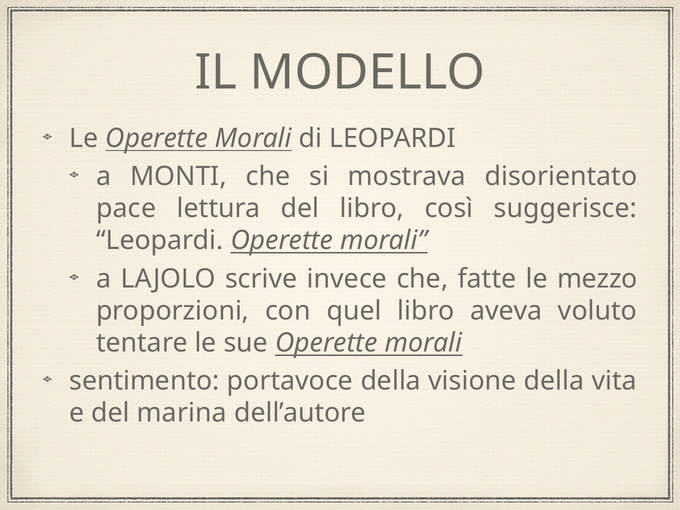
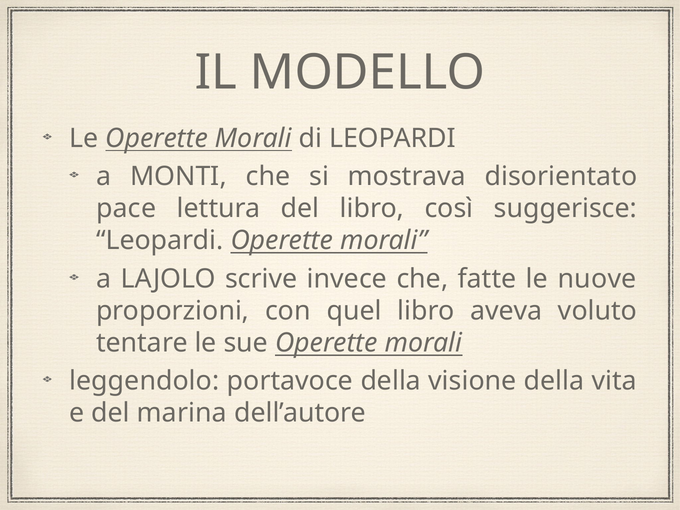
mezzo: mezzo -> nuove (597, 279)
sentimento: sentimento -> leggendolo (144, 381)
